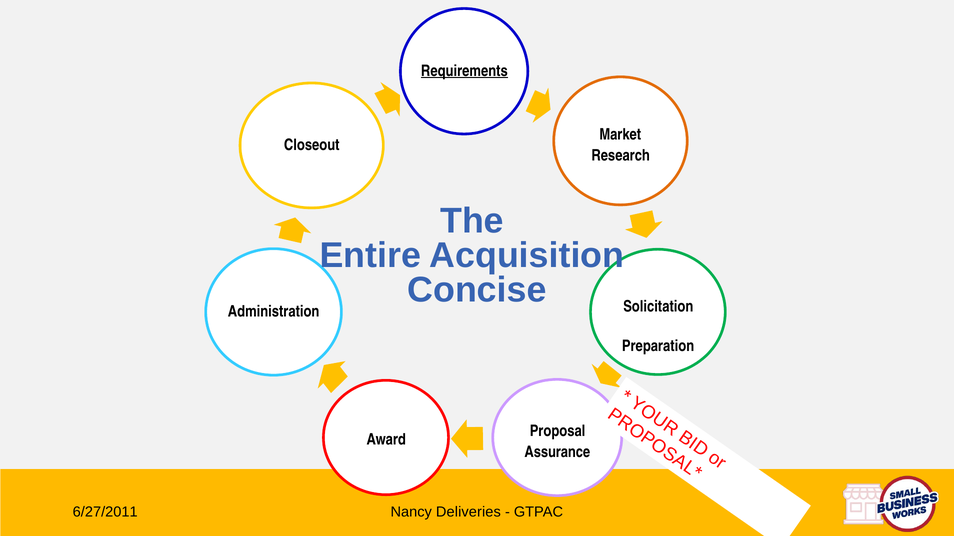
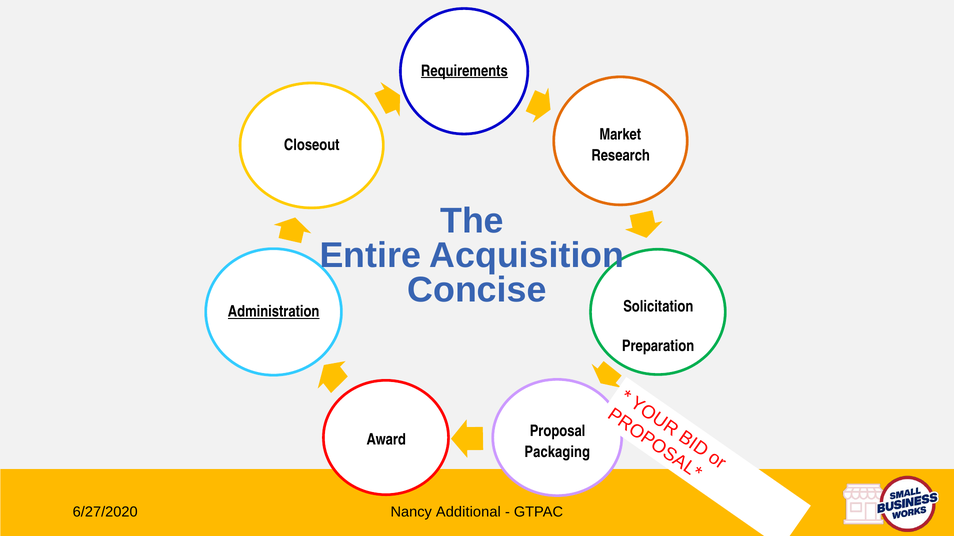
Administration underline: none -> present (274, 312)
Assurance: Assurance -> Packaging (557, 453)
6/27/2011: 6/27/2011 -> 6/27/2020 (105, 513)
Deliveries: Deliveries -> Additional (468, 513)
